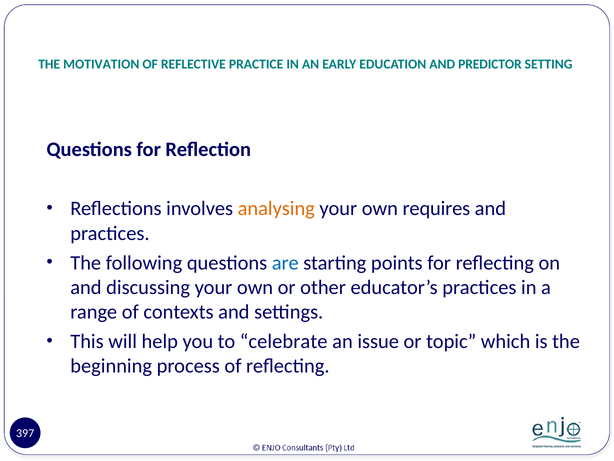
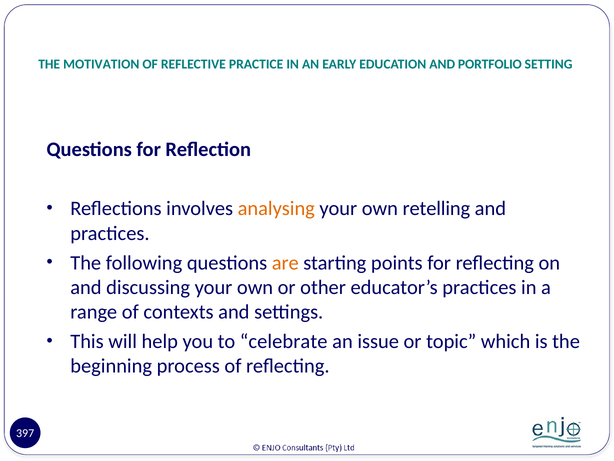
PREDICTOR: PREDICTOR -> PORTFOLIO (490, 64)
requires: requires -> retelling (436, 208)
are colour: blue -> orange (285, 263)
